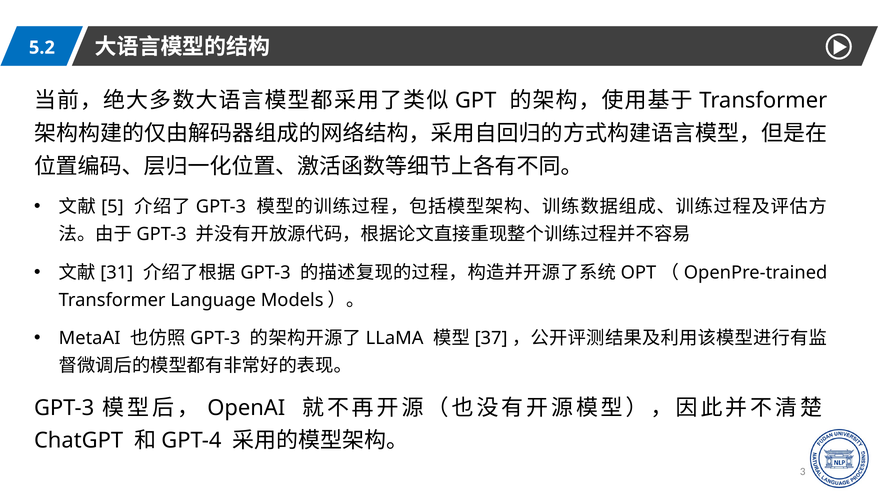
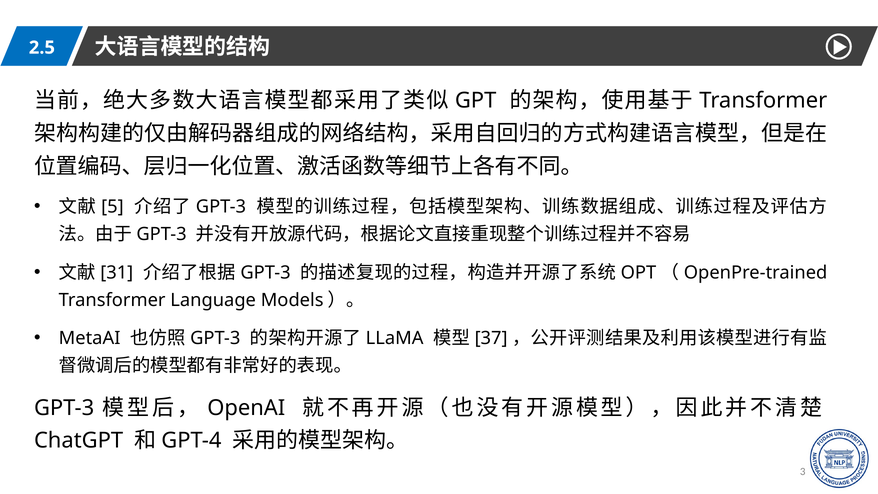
5.2: 5.2 -> 2.5 (42, 48)
